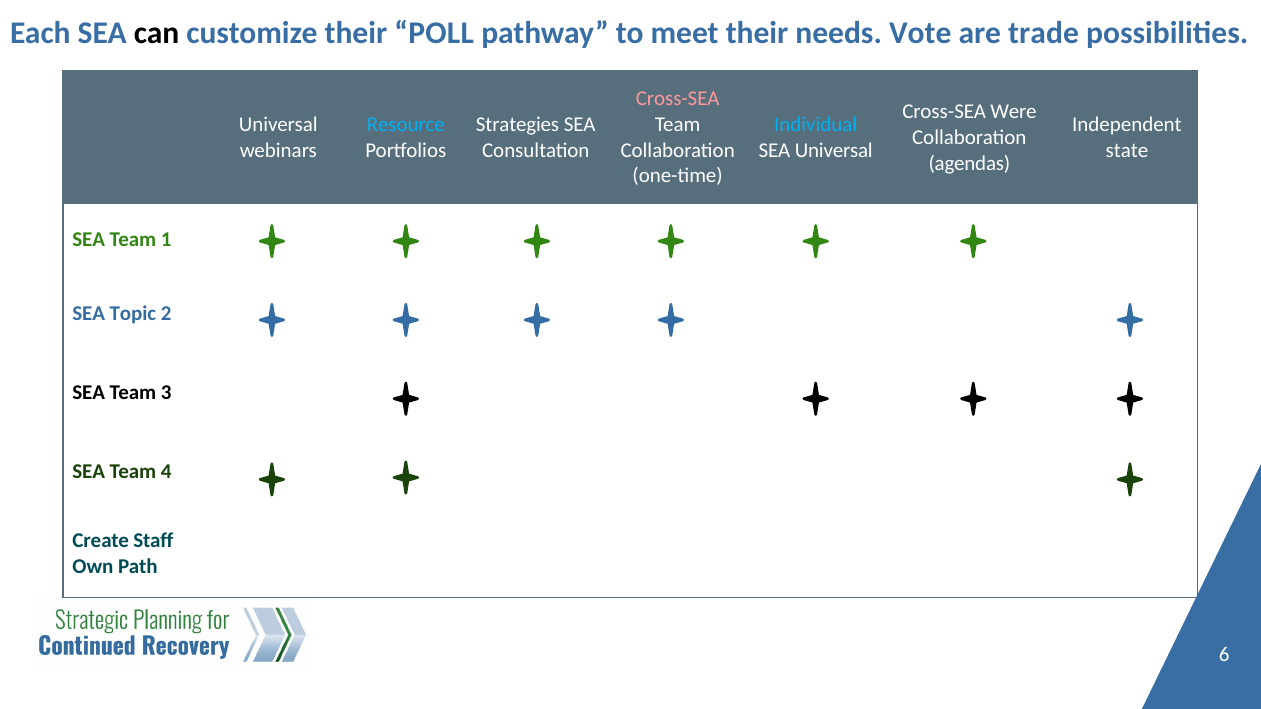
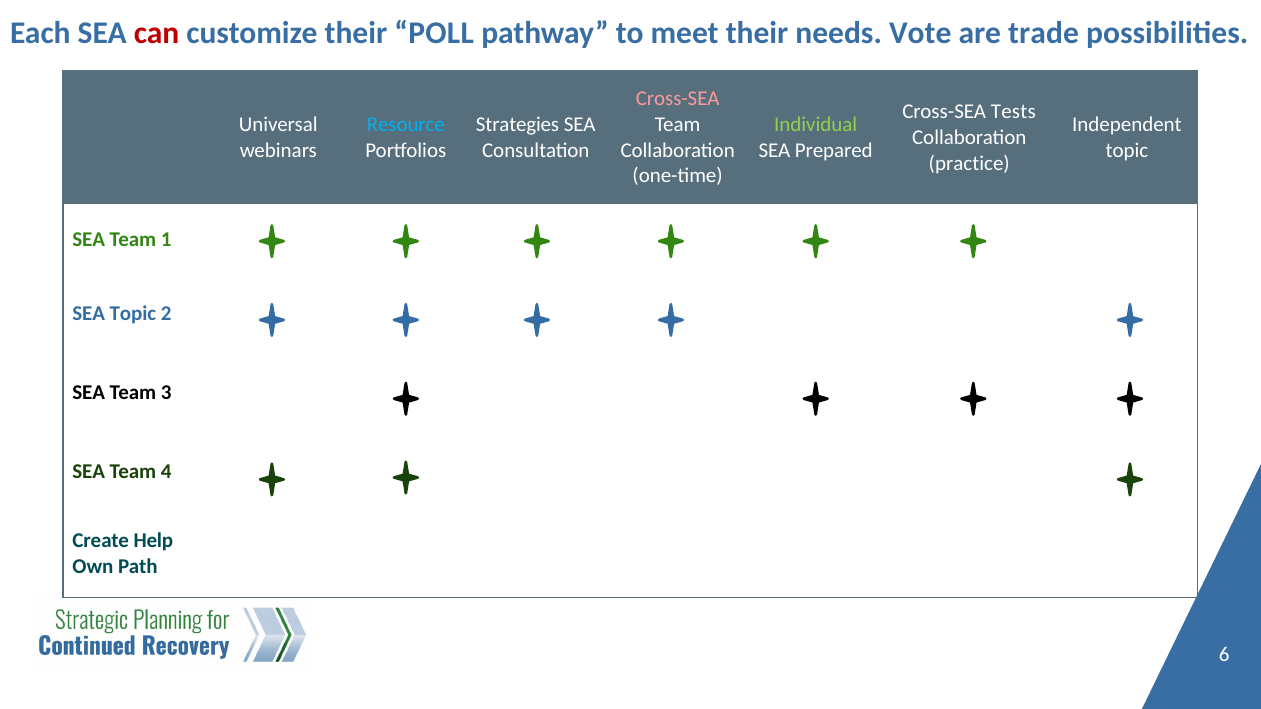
can colour: black -> red (157, 34)
Were: Were -> Tests (1013, 112)
Individual colour: light blue -> light green (816, 125)
SEA Universal: Universal -> Prepared (834, 150)
state: state -> topic (1127, 150)
agendas: agendas -> practice (969, 163)
Staff: Staff -> Help (153, 541)
